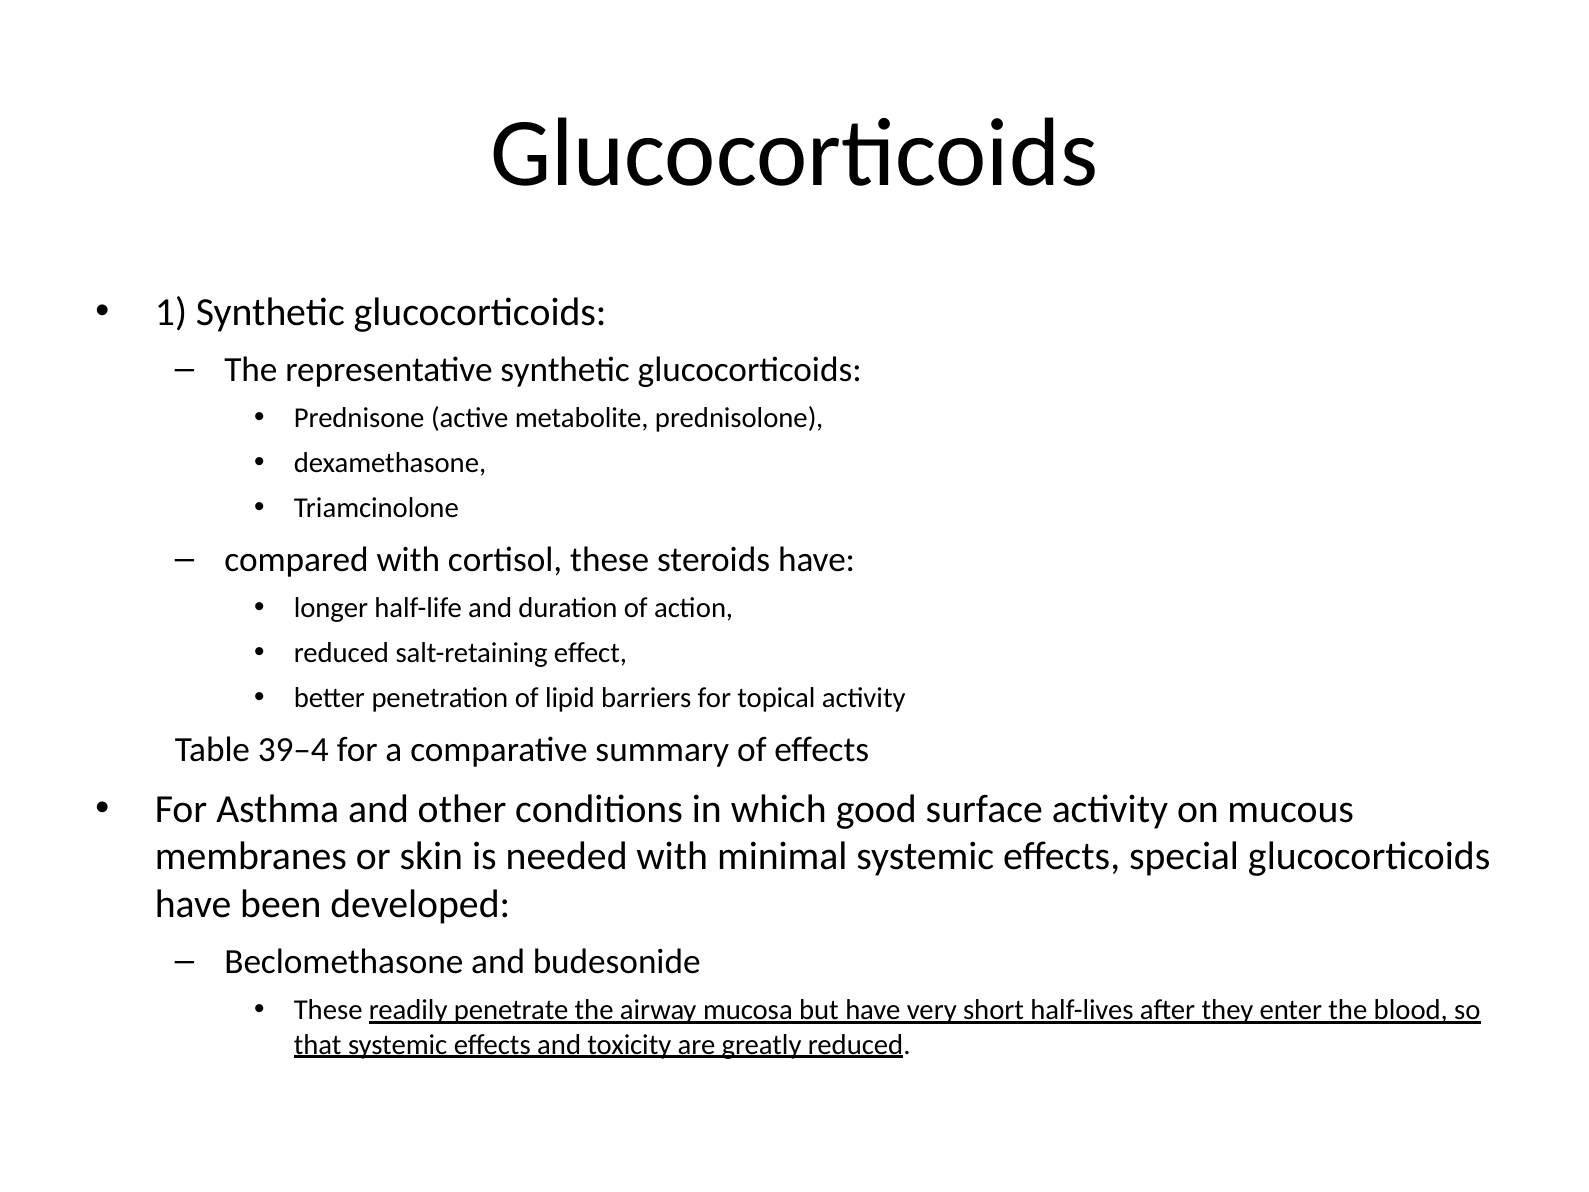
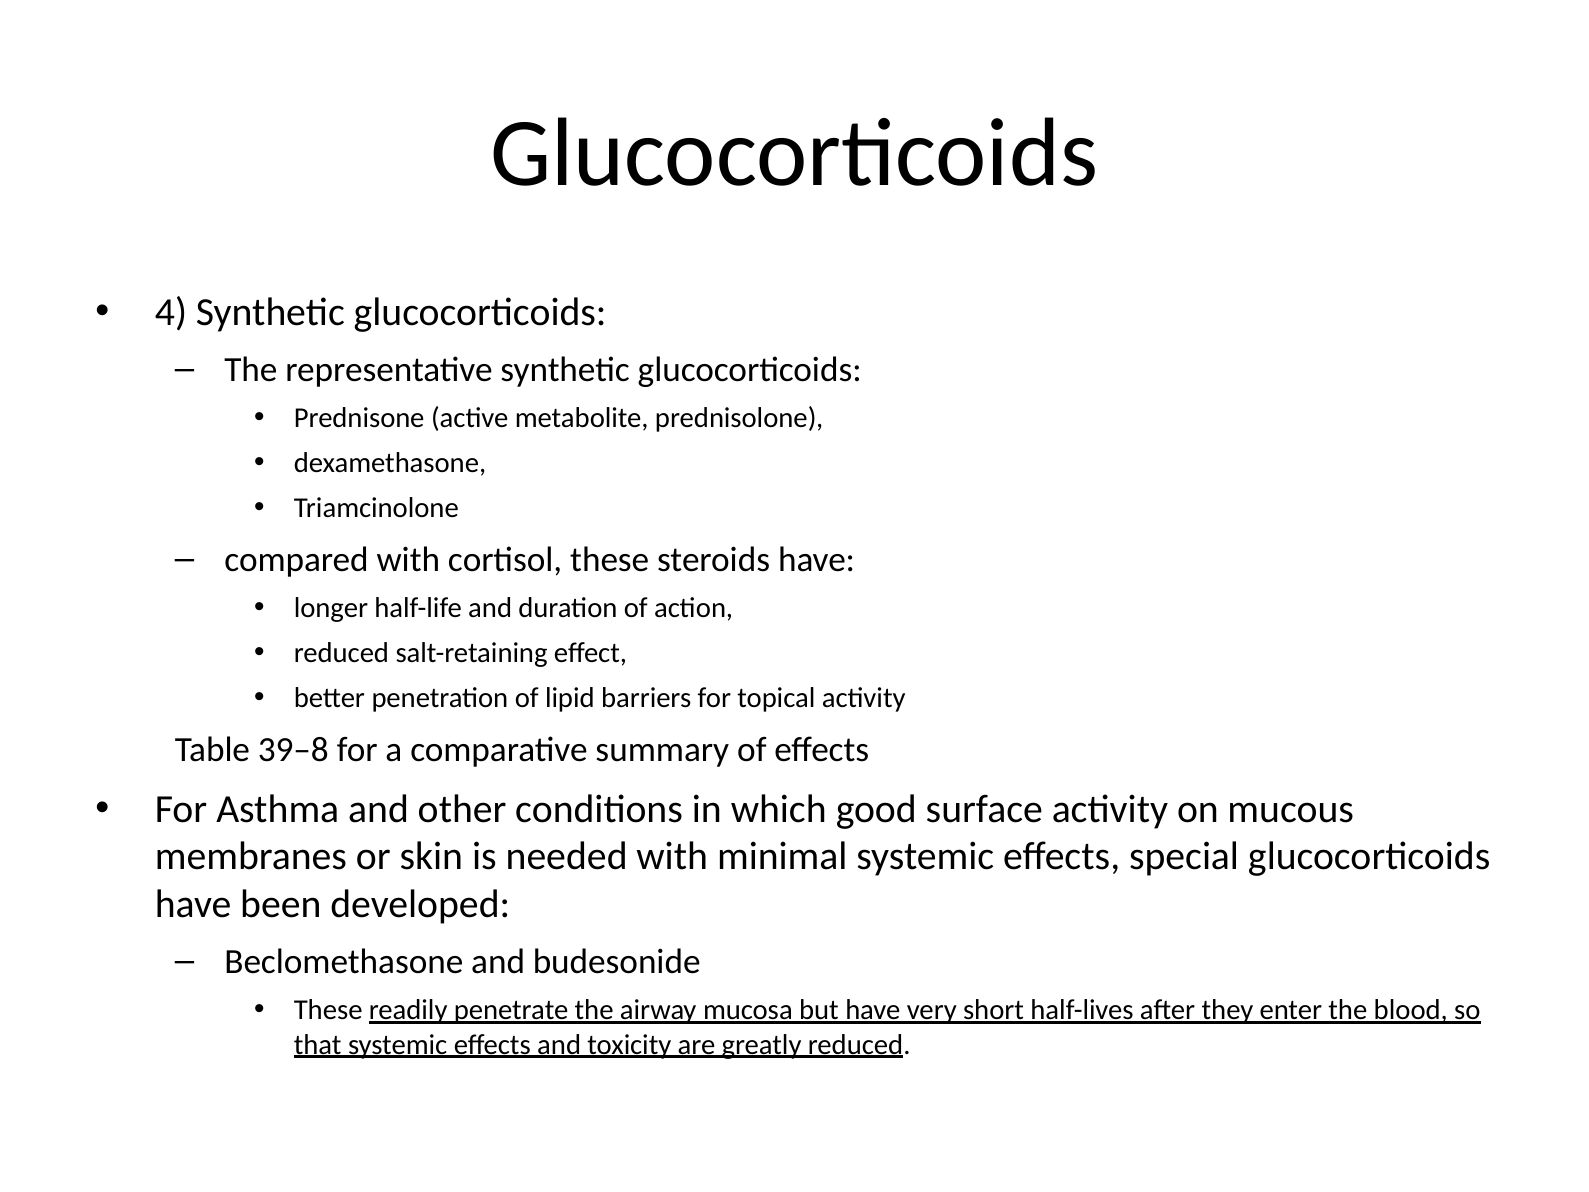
1: 1 -> 4 (171, 313)
39–4: 39–4 -> 39–8 (293, 749)
